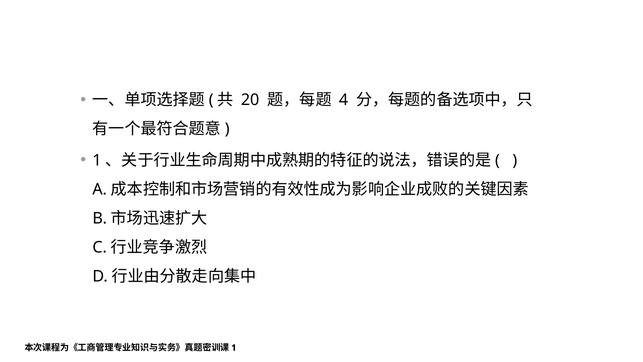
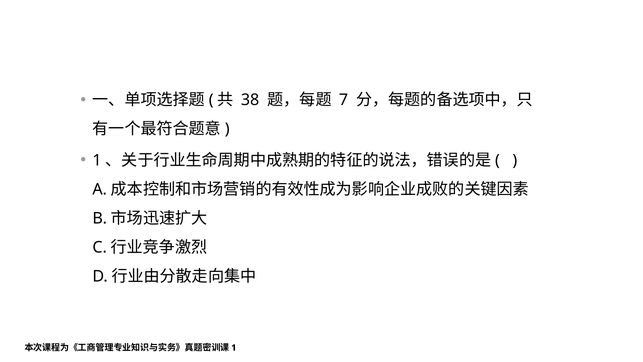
20: 20 -> 38 (250, 100)
4: 4 -> 7 (344, 100)
